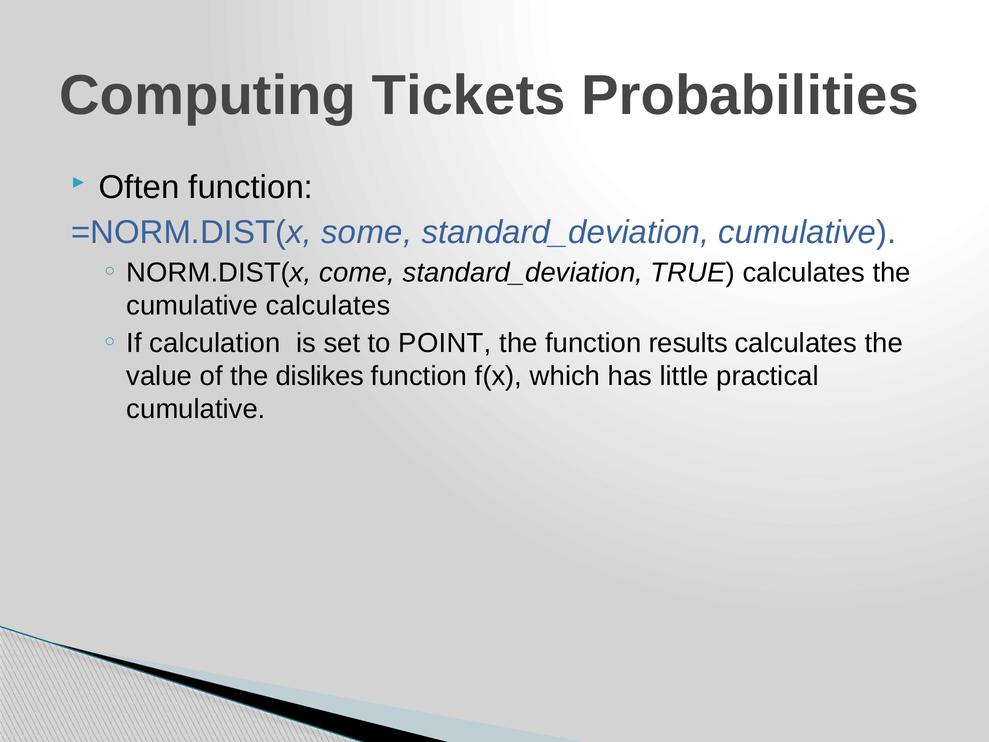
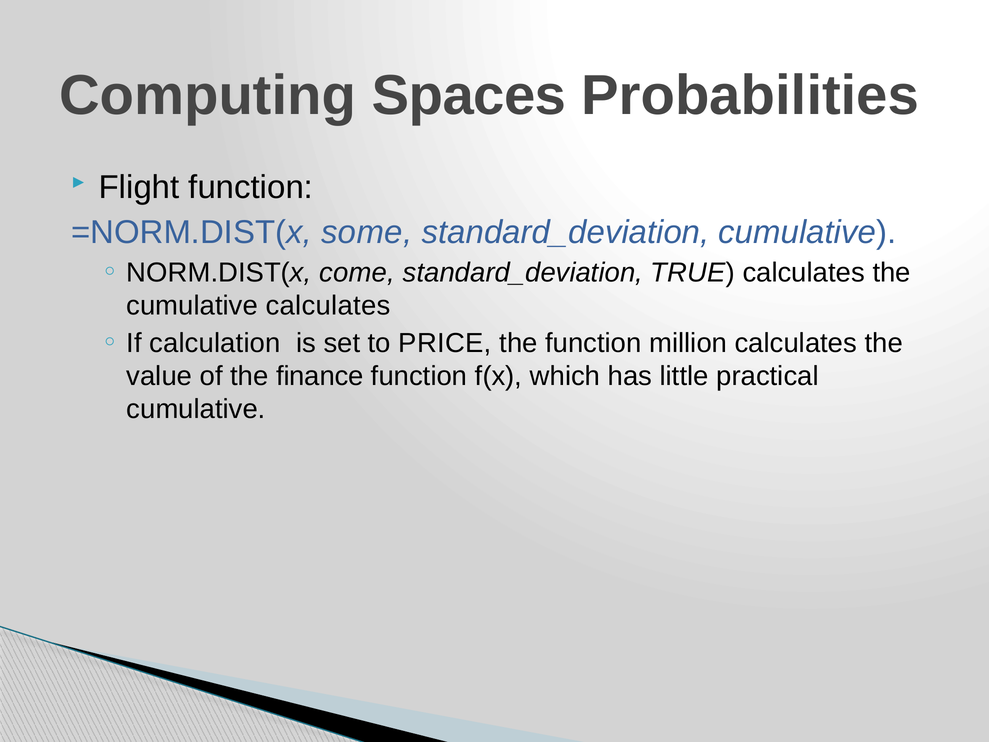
Tickets: Tickets -> Spaces (469, 95)
Often: Often -> Flight (139, 187)
POINT: POINT -> PRICE (445, 343)
results: results -> million (688, 343)
dislikes: dislikes -> finance (320, 376)
